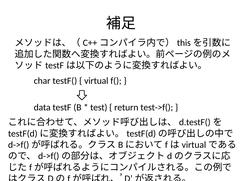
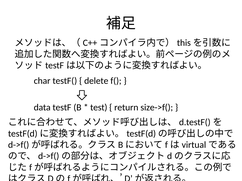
virtual: virtual -> delete (96, 81)
test->f(: test->f( -> size->f( (157, 108)
